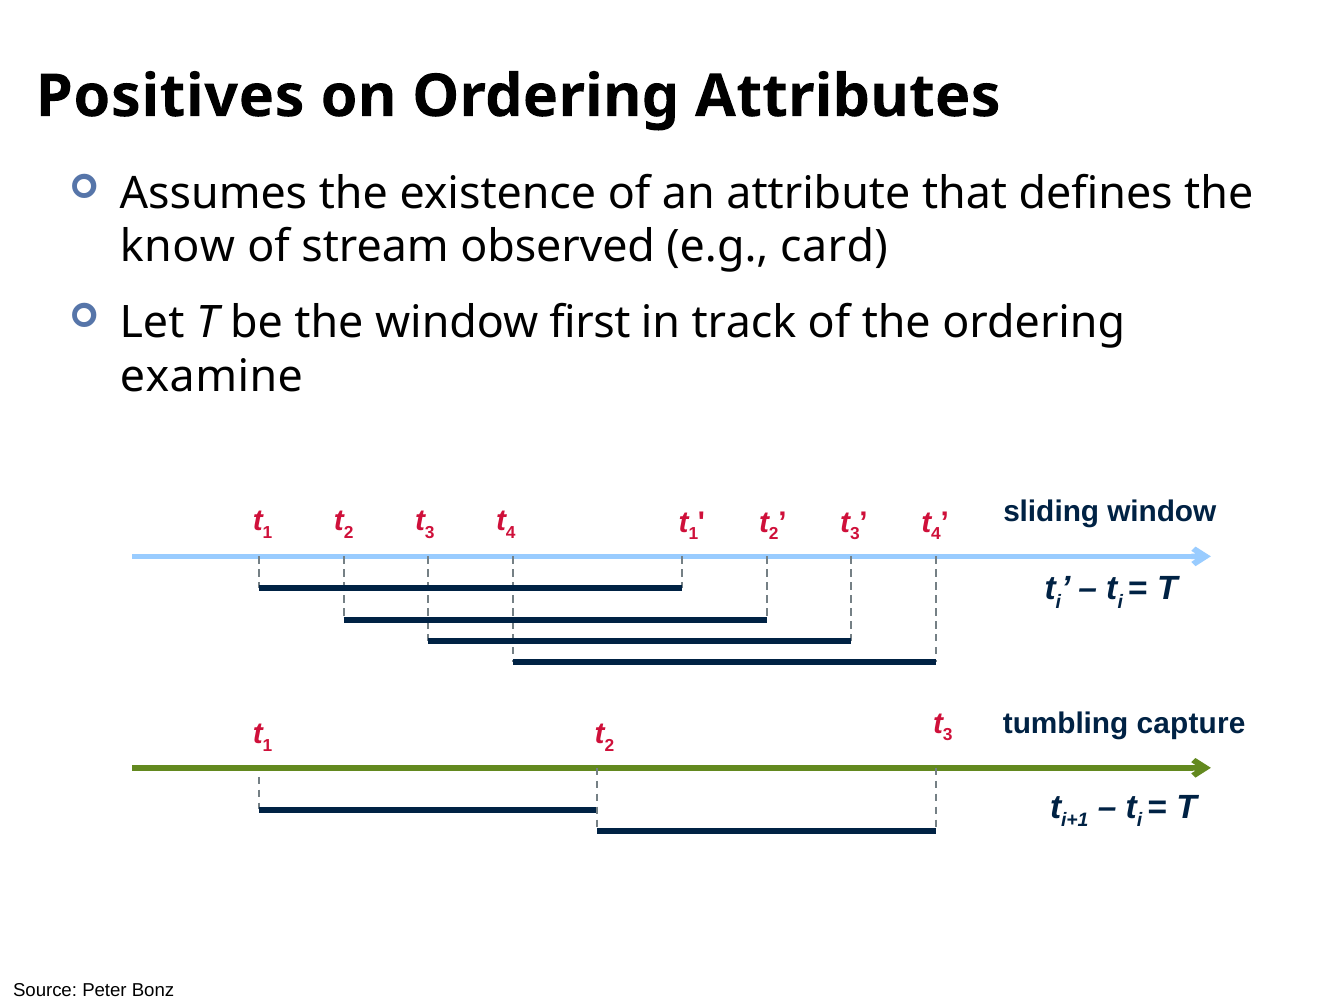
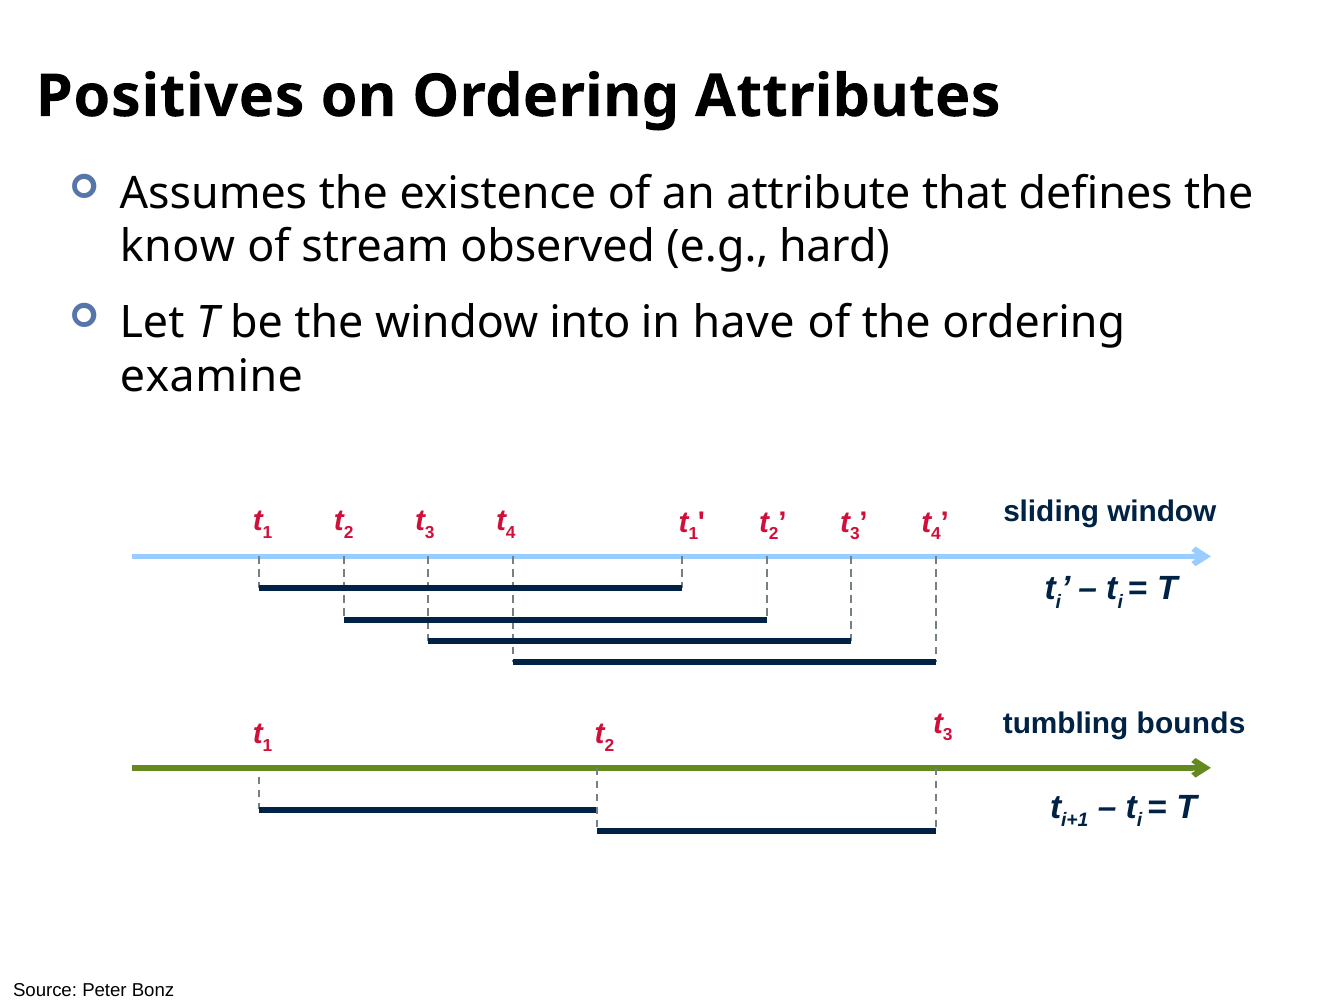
card: card -> hard (834, 247)
first: first -> into (590, 323)
track: track -> have (744, 323)
capture: capture -> bounds (1191, 724)
